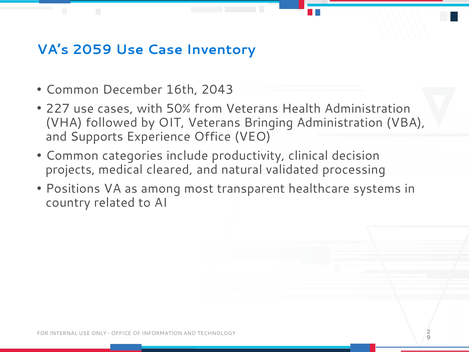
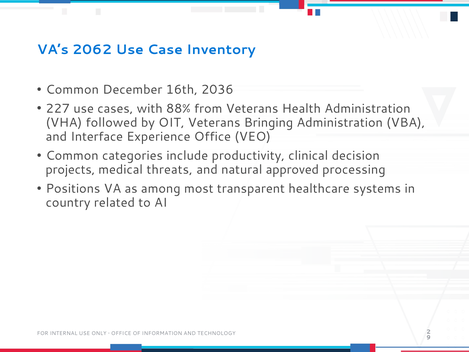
2059: 2059 -> 2062 (92, 50)
2043: 2043 -> 2036 (217, 89)
50%: 50% -> 88% (178, 108)
Supports: Supports -> Interface (97, 136)
cleared: cleared -> threats (170, 169)
validated: validated -> approved (292, 169)
